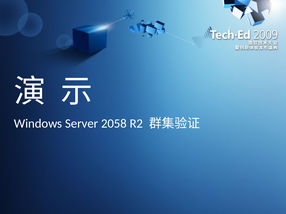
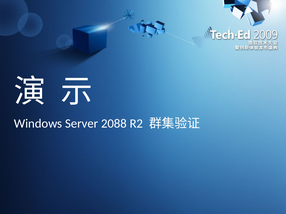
2058: 2058 -> 2088 (114, 124)
